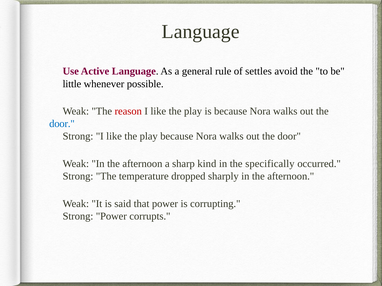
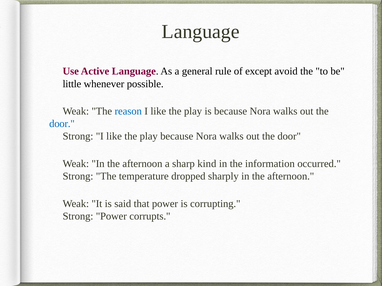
settles: settles -> except (259, 71)
reason colour: red -> blue (128, 111)
specifically: specifically -> information (270, 164)
